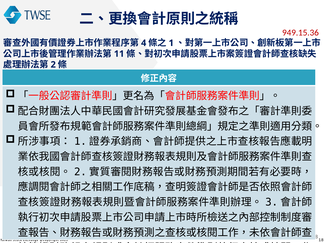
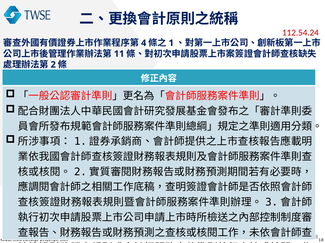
949.15.36: 949.15.36 -> 112.54.24 (300, 33)
